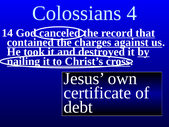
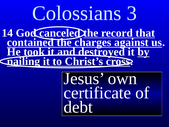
4: 4 -> 3 (132, 13)
